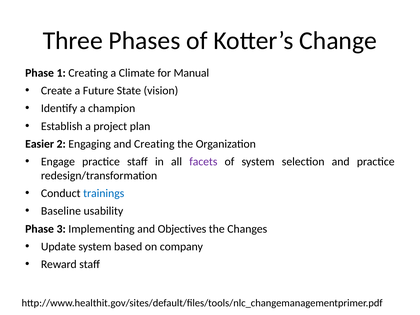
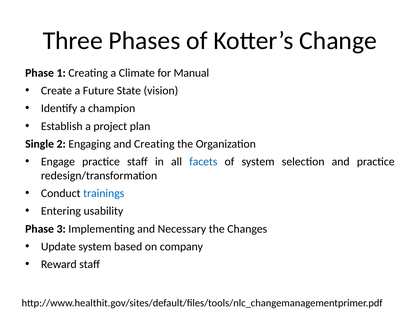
Easier: Easier -> Single (40, 144)
facets colour: purple -> blue (203, 162)
Baseline: Baseline -> Entering (61, 211)
Objectives: Objectives -> Necessary (182, 229)
